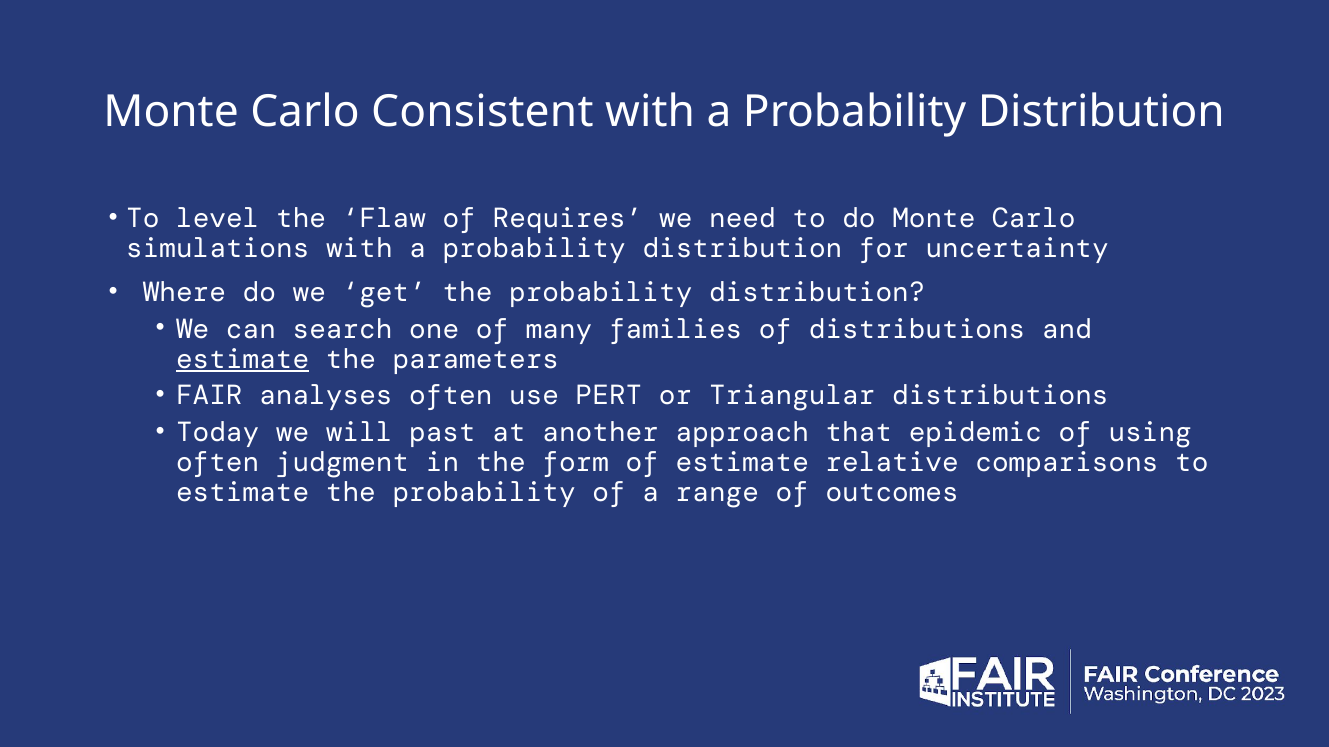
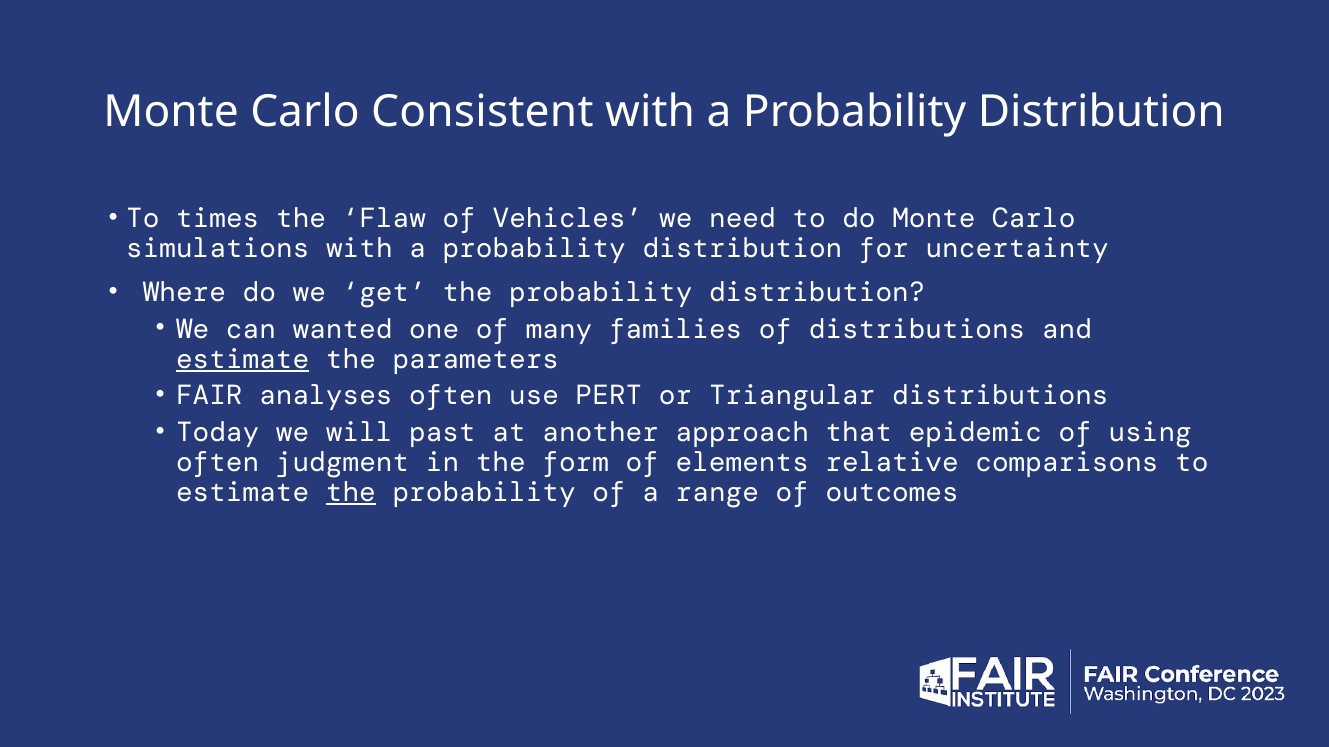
level: level -> times (218, 219)
Requires: Requires -> Vehicles (567, 219)
search: search -> wanted (343, 329)
of estimate: estimate -> elements (742, 463)
the underline: none -> present (351, 493)
